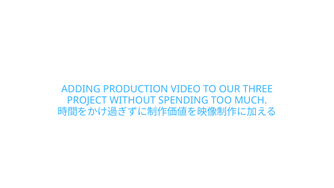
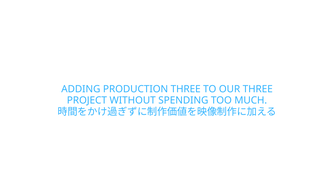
PRODUCTION VIDEO: VIDEO -> THREE (186, 89)
